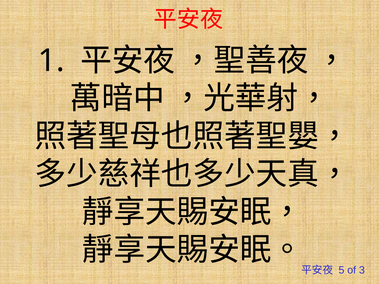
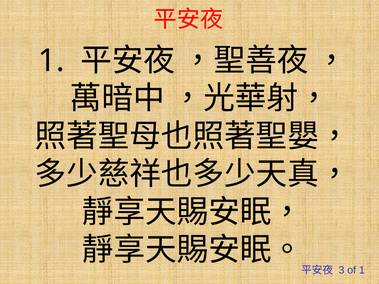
5: 5 -> 3 (341, 270)
of 3: 3 -> 1 (362, 270)
